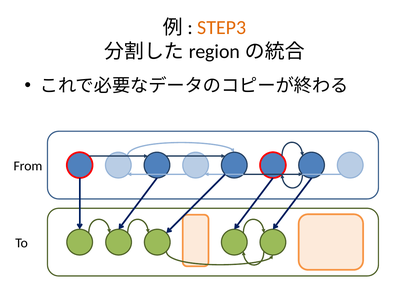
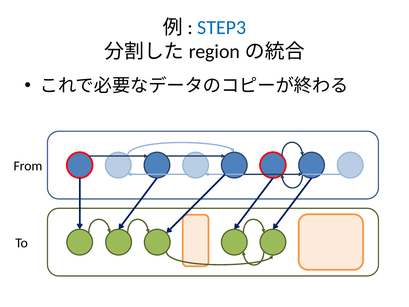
STEP3 colour: orange -> blue (222, 28)
